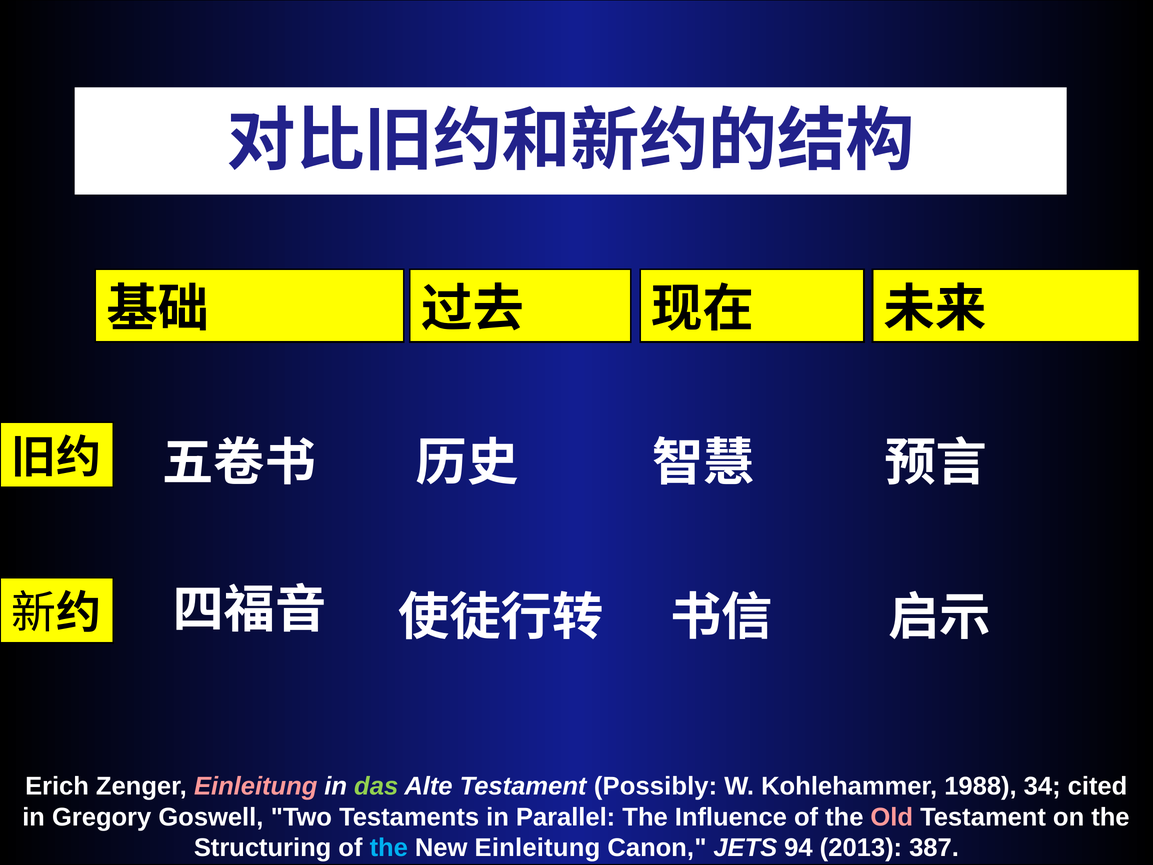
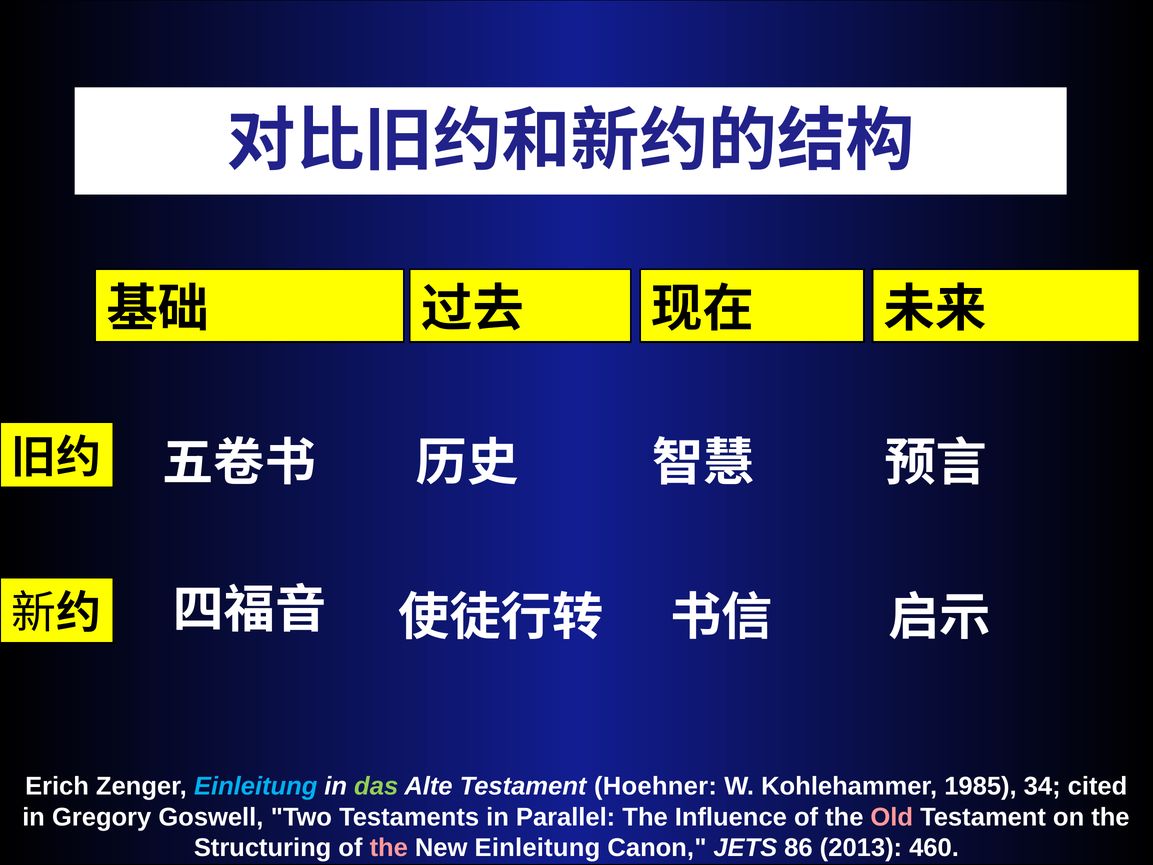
Einleitung colour: pink -> light blue (256, 786)
Possibly: Possibly -> Hoehner (656, 786)
1988: 1988 -> 1985 (980, 786)
the colour: light blue -> pink (389, 848)
94: 94 -> 86 (798, 848)
387: 387 -> 460 (934, 848)
